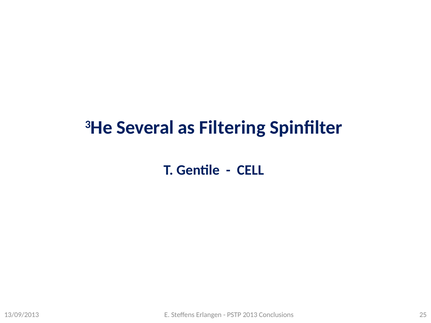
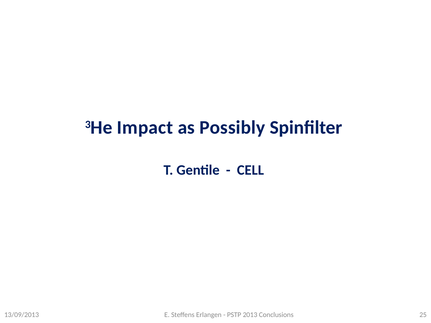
Several: Several -> Impact (145, 128)
Filtering: Filtering -> Possibly (232, 128)
